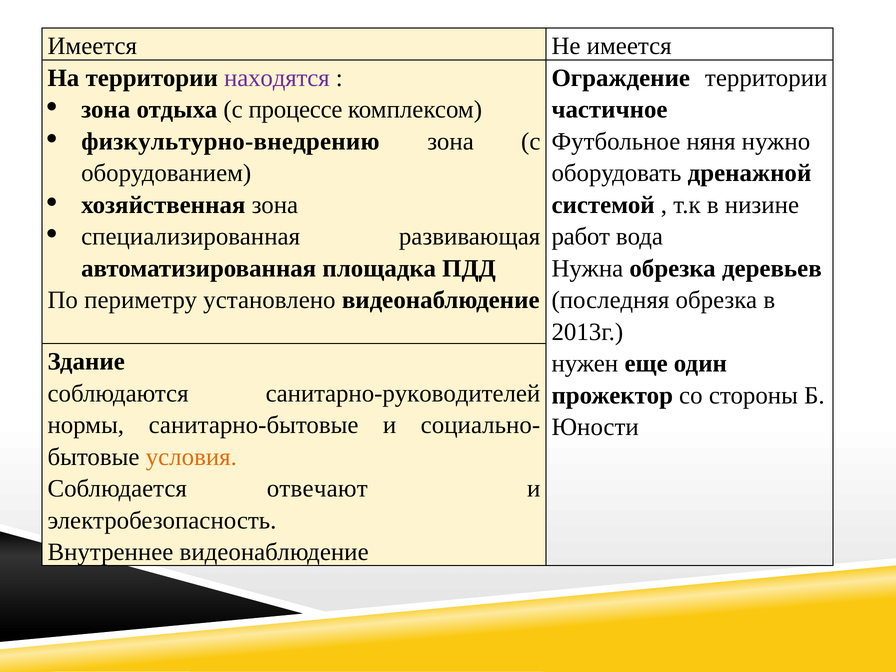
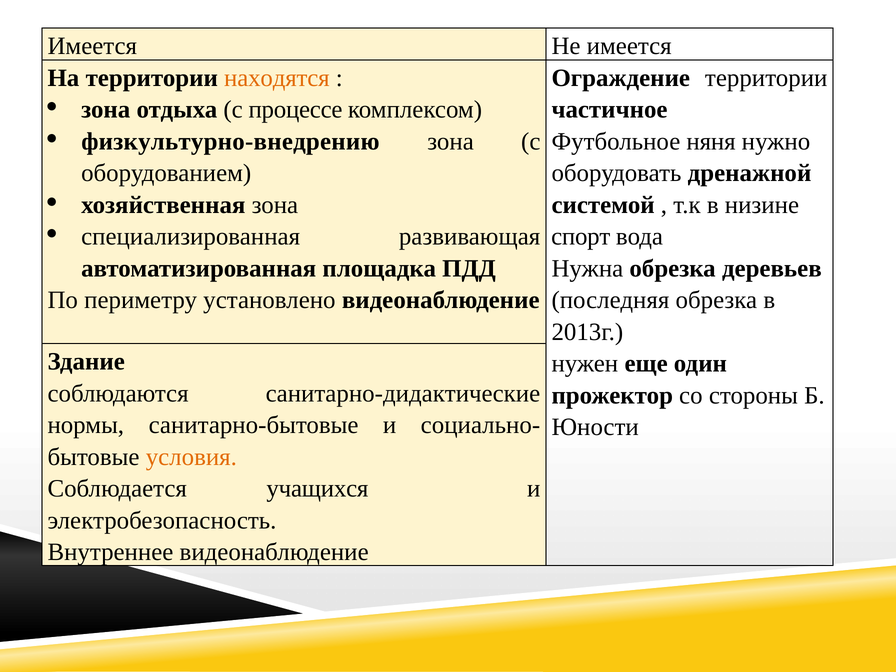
находятся colour: purple -> orange (277, 78)
работ: работ -> спорт (581, 237)
санитарно-руководителей: санитарно-руководителей -> санитарно-дидактические (403, 393)
отвечают: отвечают -> учащихся (317, 489)
